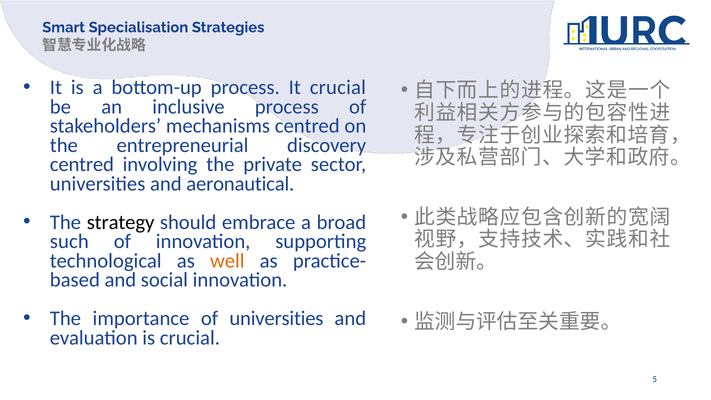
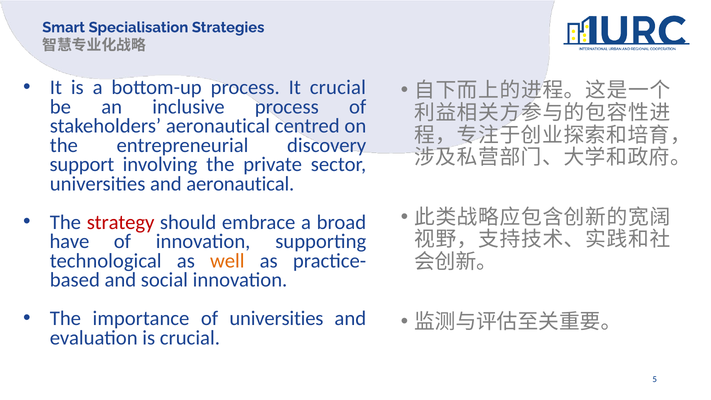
stakeholders mechanisms: mechanisms -> aeronautical (218, 126)
centred: centred -> support (82, 164)
strategy colour: black -> red (121, 222)
such: such -> have (69, 241)
